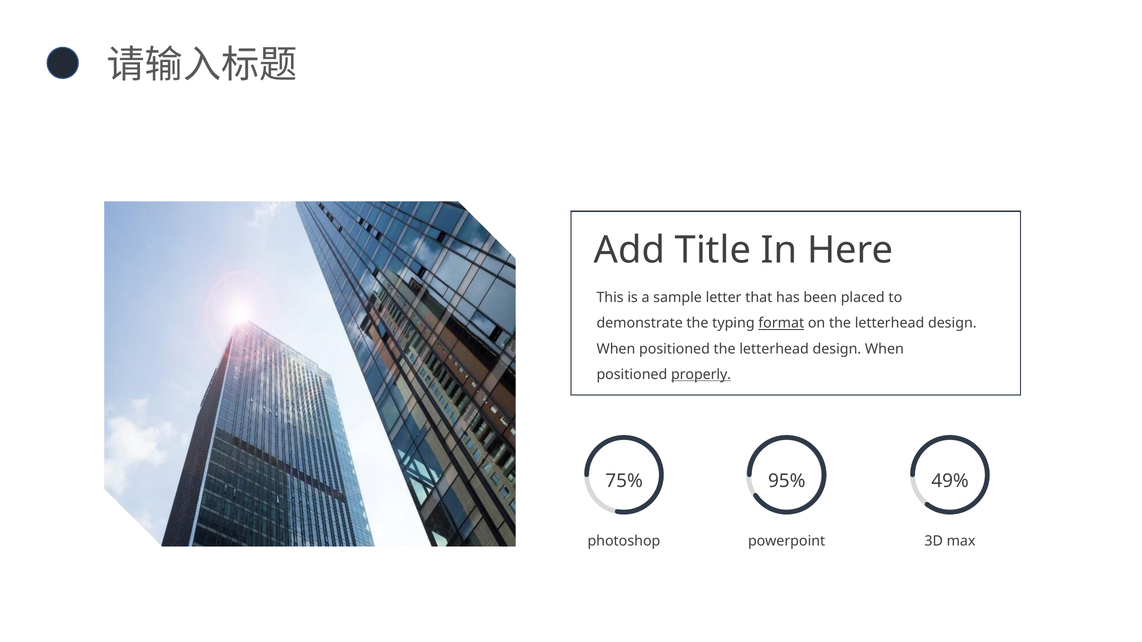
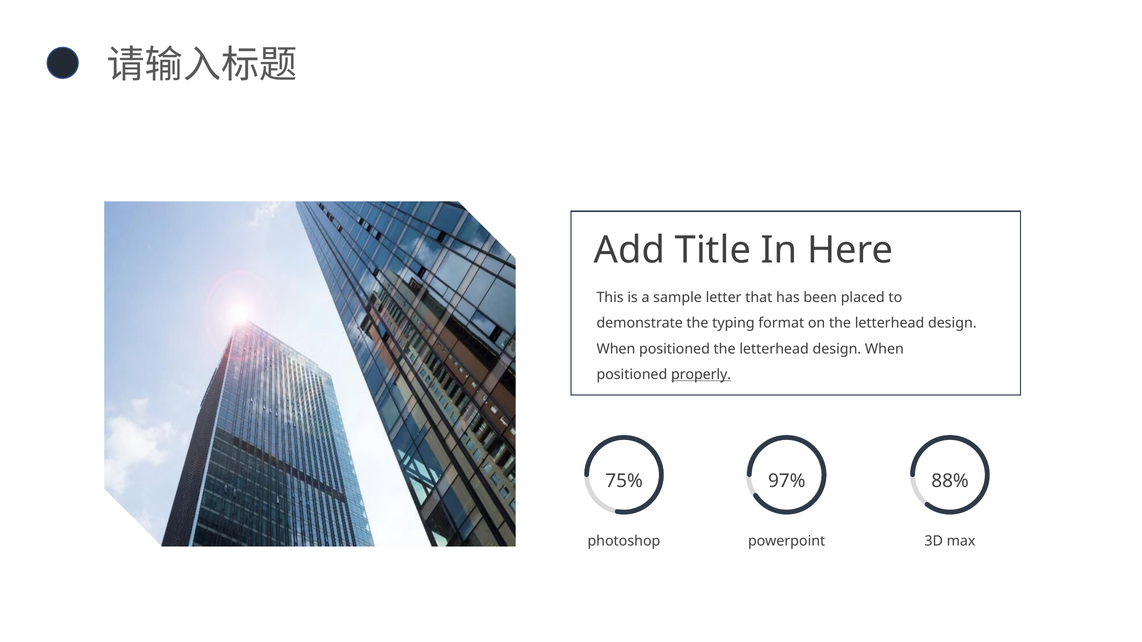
format underline: present -> none (781, 323)
95%: 95% -> 97% (787, 481)
49%: 49% -> 88% (950, 481)
